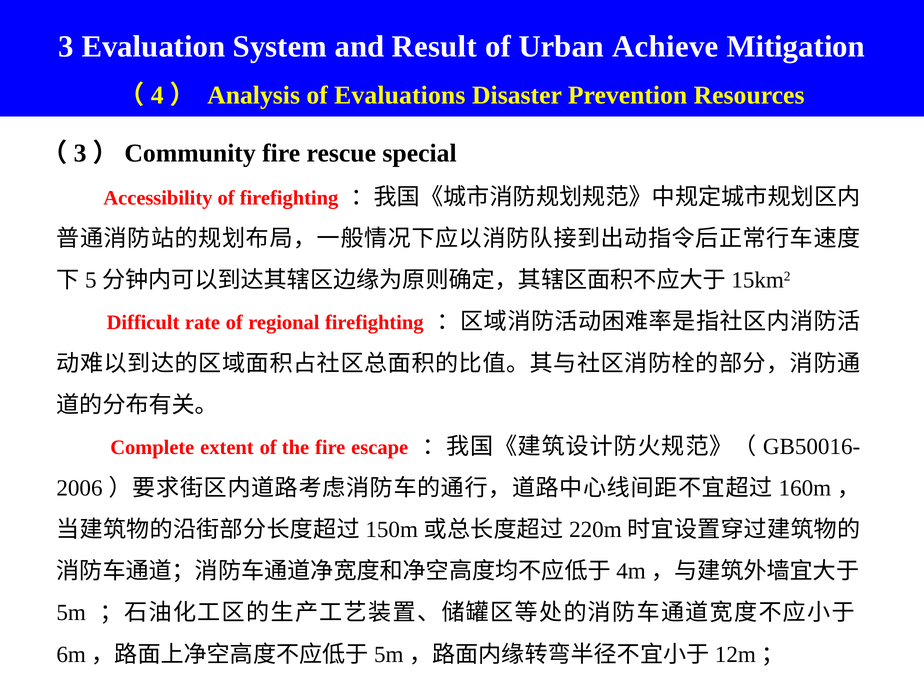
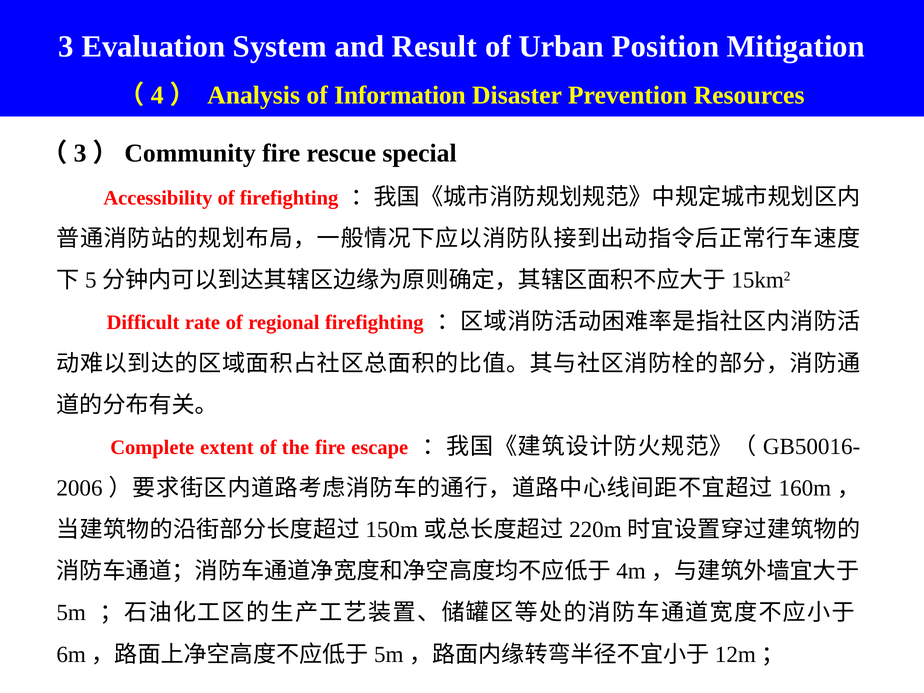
Achieve: Achieve -> Position (665, 47)
Evaluations: Evaluations -> Information (400, 95)
